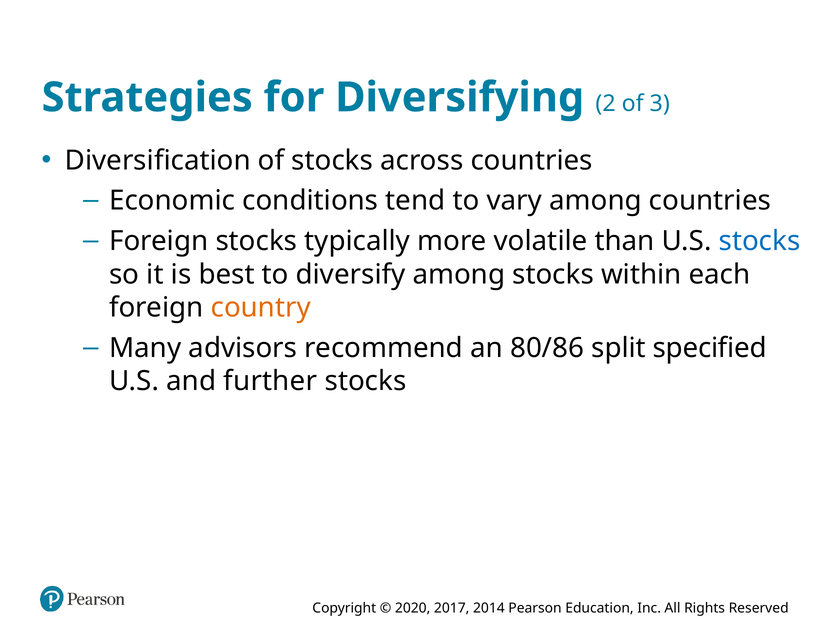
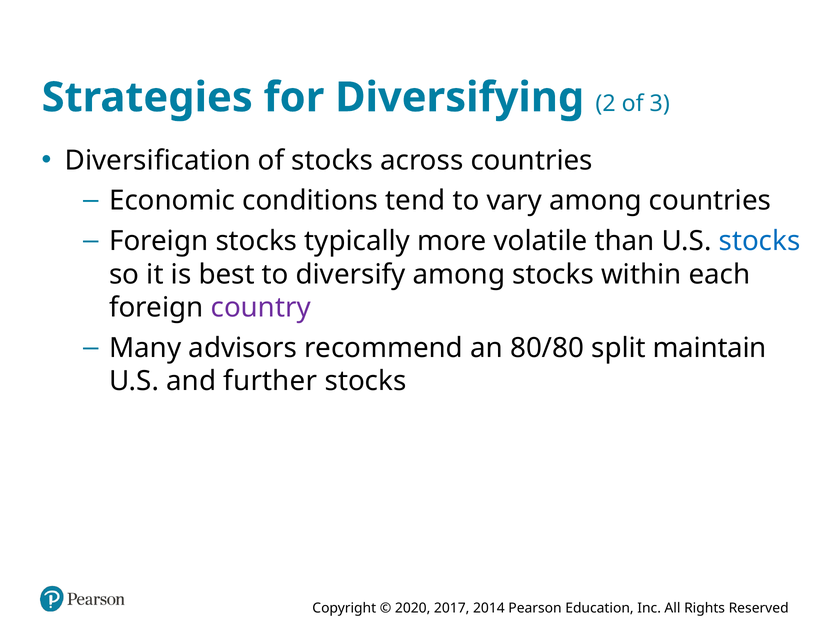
country colour: orange -> purple (261, 308)
80/86: 80/86 -> 80/80 (547, 348)
specified: specified -> maintain (710, 348)
